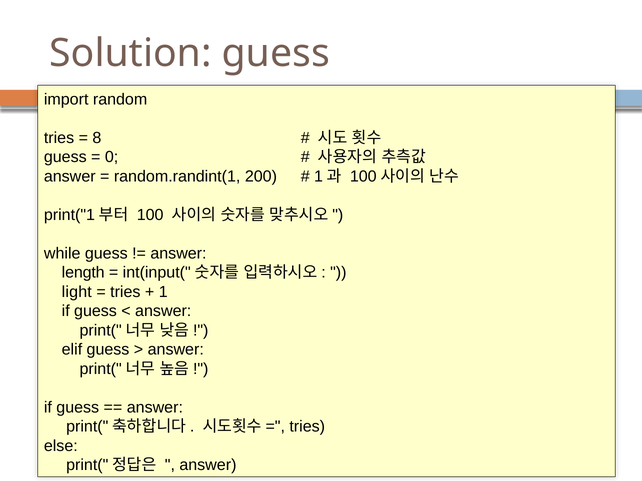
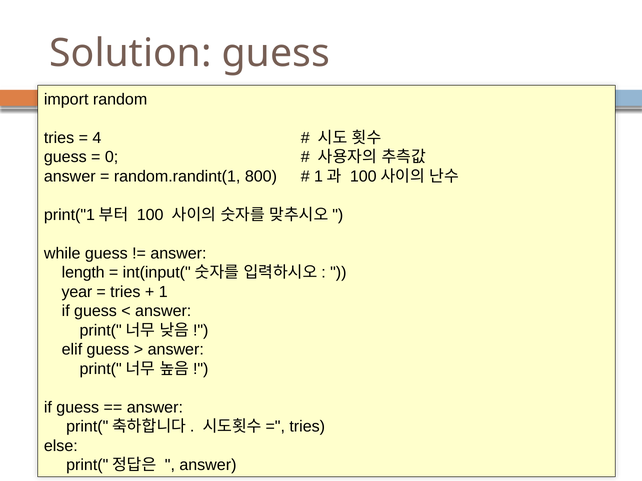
8: 8 -> 4 (97, 138)
200: 200 -> 800 (261, 177)
light: light -> year (77, 292)
